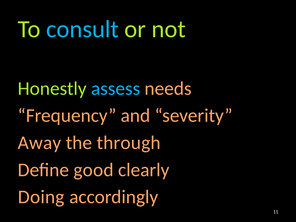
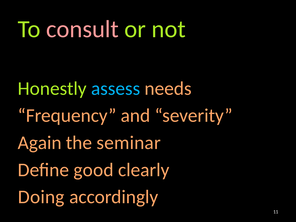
consult colour: light blue -> pink (82, 29)
Away: Away -> Again (40, 143)
through: through -> seminar (129, 143)
